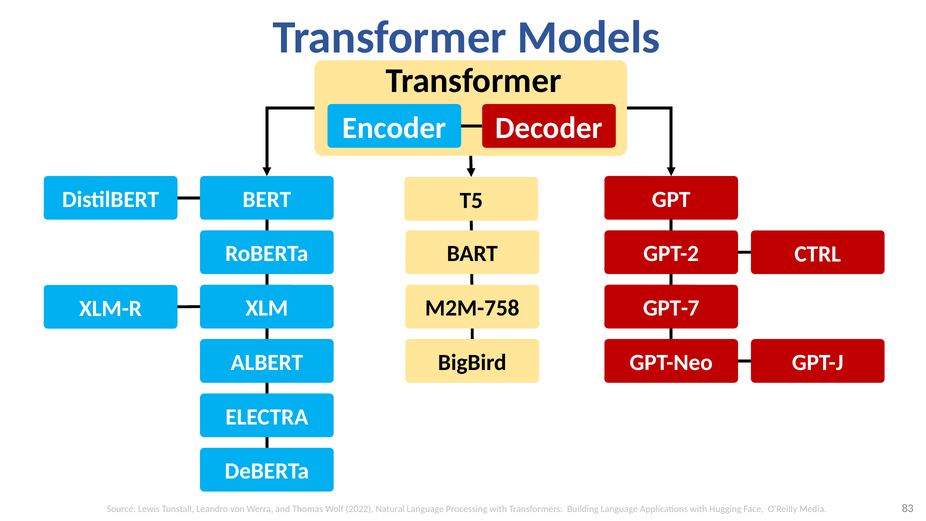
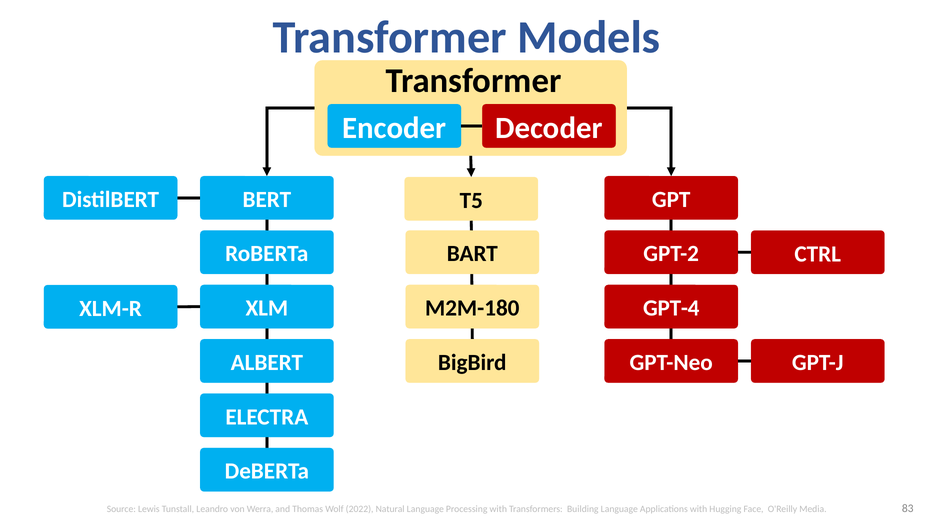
M2M-758: M2M-758 -> M2M-180 (472, 308)
GPT-7: GPT-7 -> GPT-4 (671, 308)
